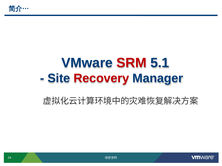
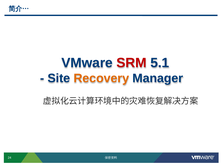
Recovery colour: red -> orange (101, 78)
